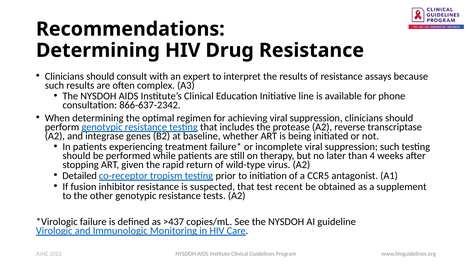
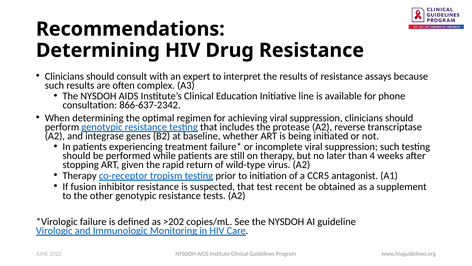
Detailed: Detailed -> Therapy (80, 175)
>437: >437 -> >202 (174, 221)
